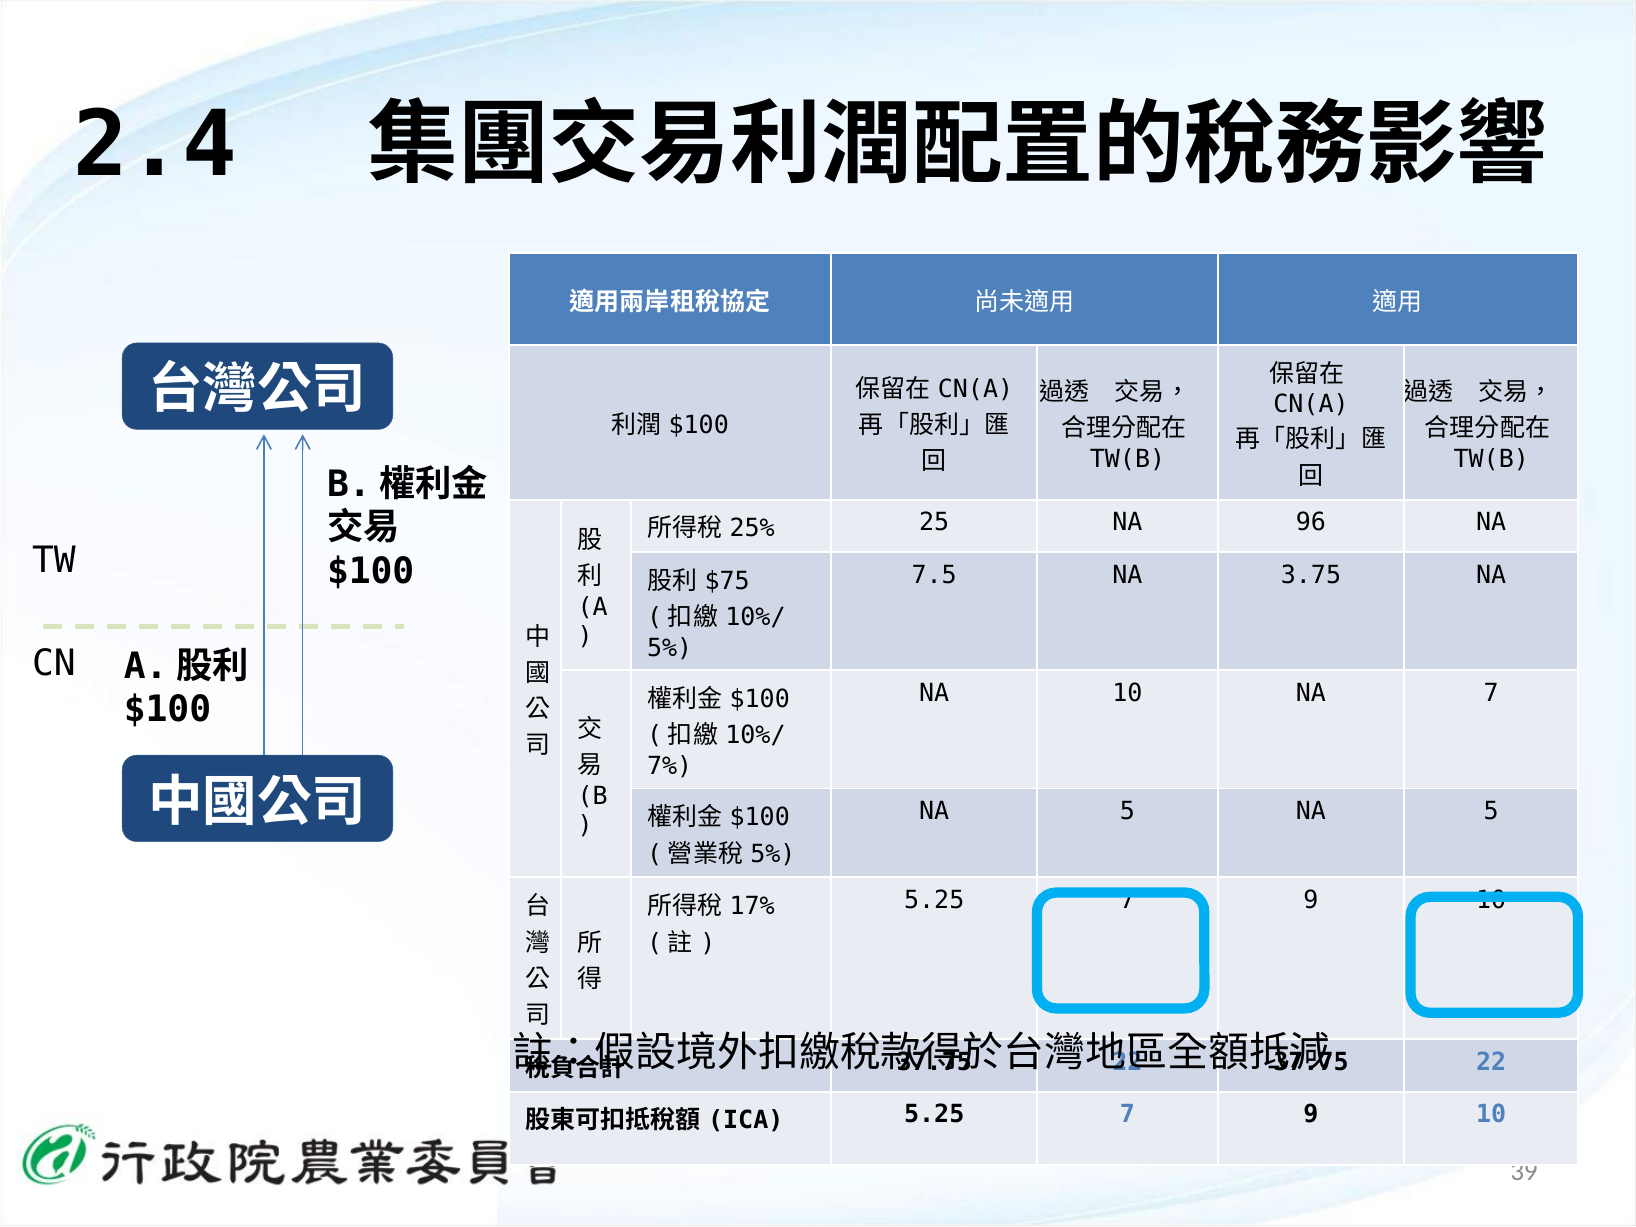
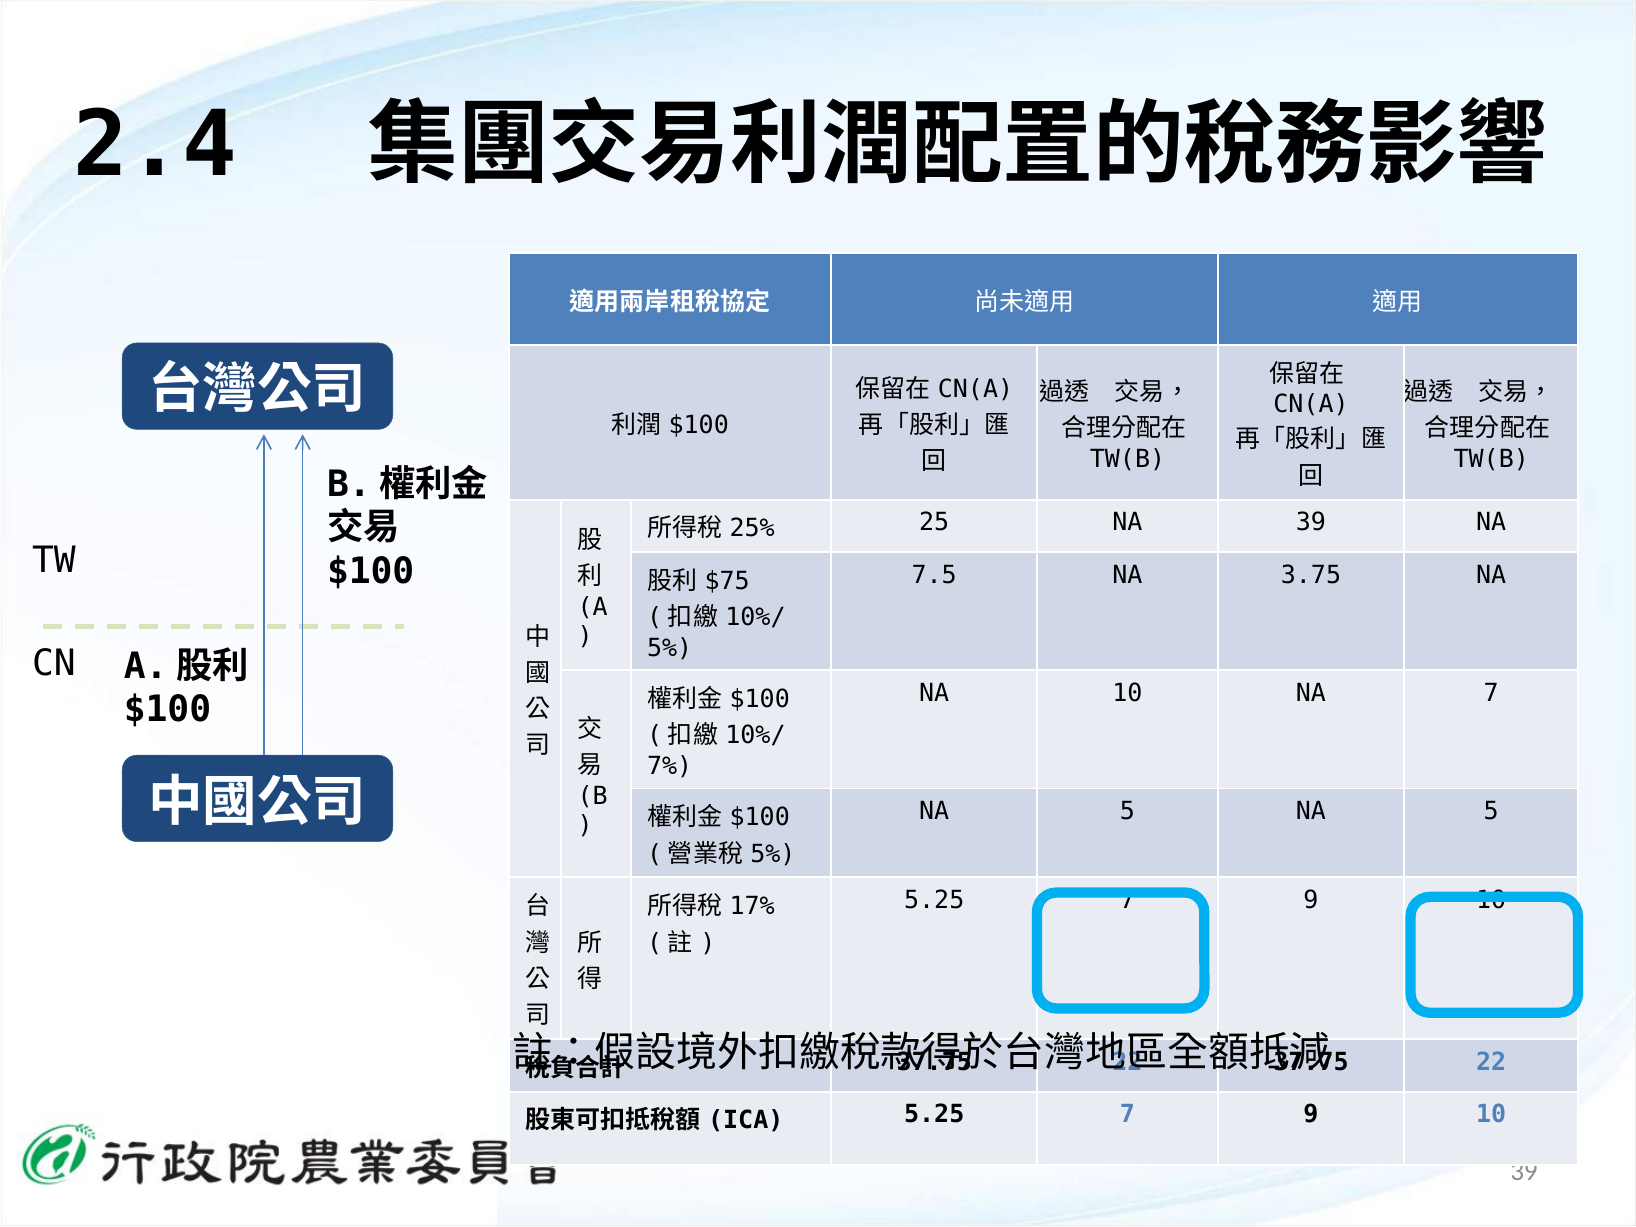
NA 96: 96 -> 39 (1311, 523)
